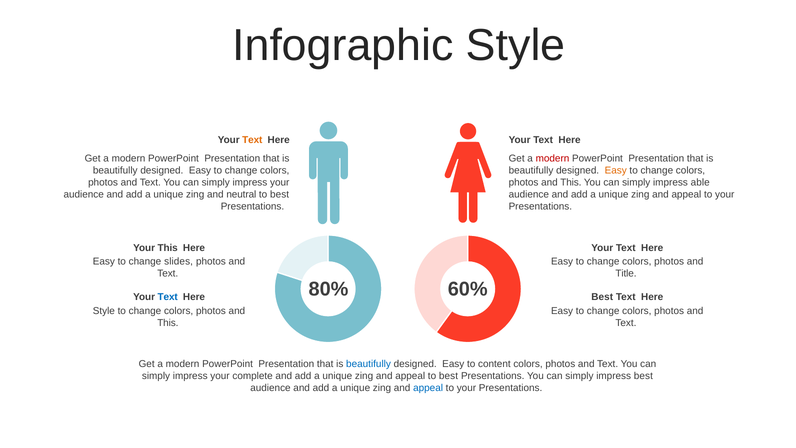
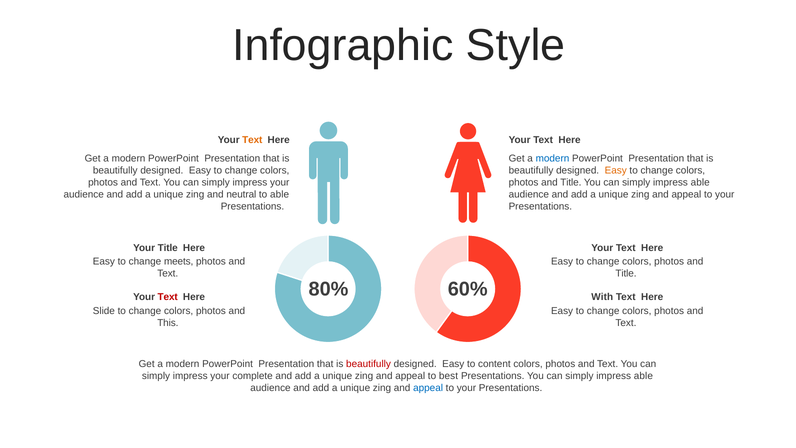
modern colour: red -> blue (552, 158)
This: This -> Title (571, 182)
best: best -> able (280, 194)
Your This: This -> Title (168, 248)
slides: slides -> meets (179, 262)
Text colour: blue -> red (168, 297)
Best: Best -> With (602, 297)
Style: Style -> Slide (104, 311)
beautifully colour: blue -> red (369, 364)
best: best -> able (643, 376)
